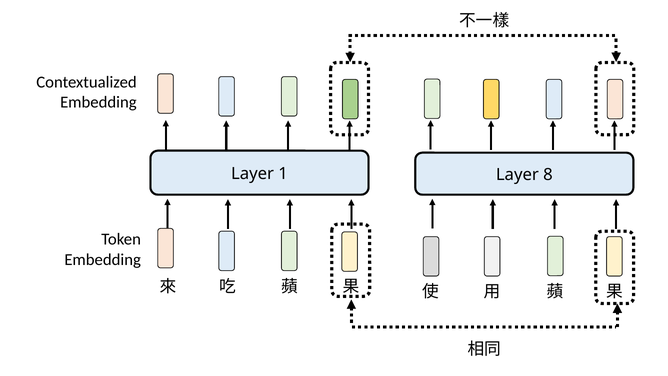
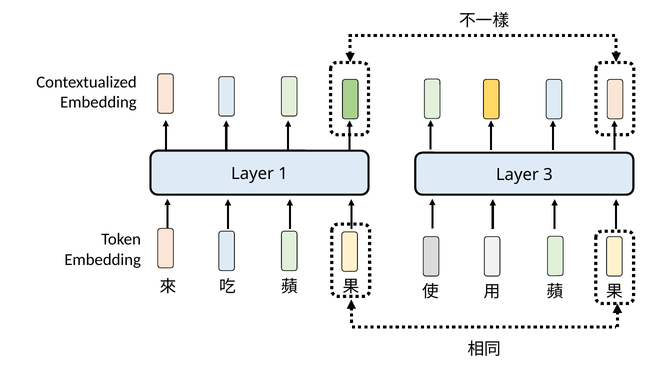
8: 8 -> 3 (548, 175)
